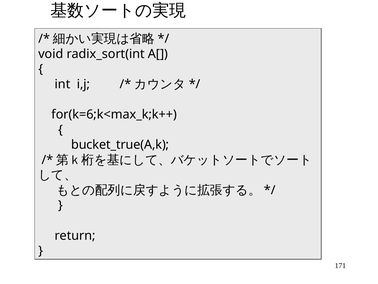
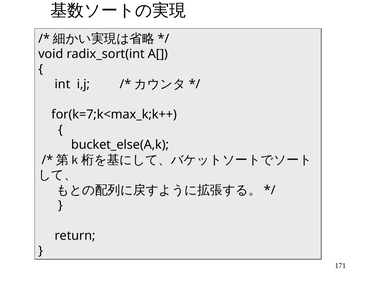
for(k=6;k<max_k;k++: for(k=6;k<max_k;k++ -> for(k=7;k<max_k;k++ (114, 114)
bucket_true(A,k: bucket_true(A,k -> bucket_else(A,k (120, 144)
